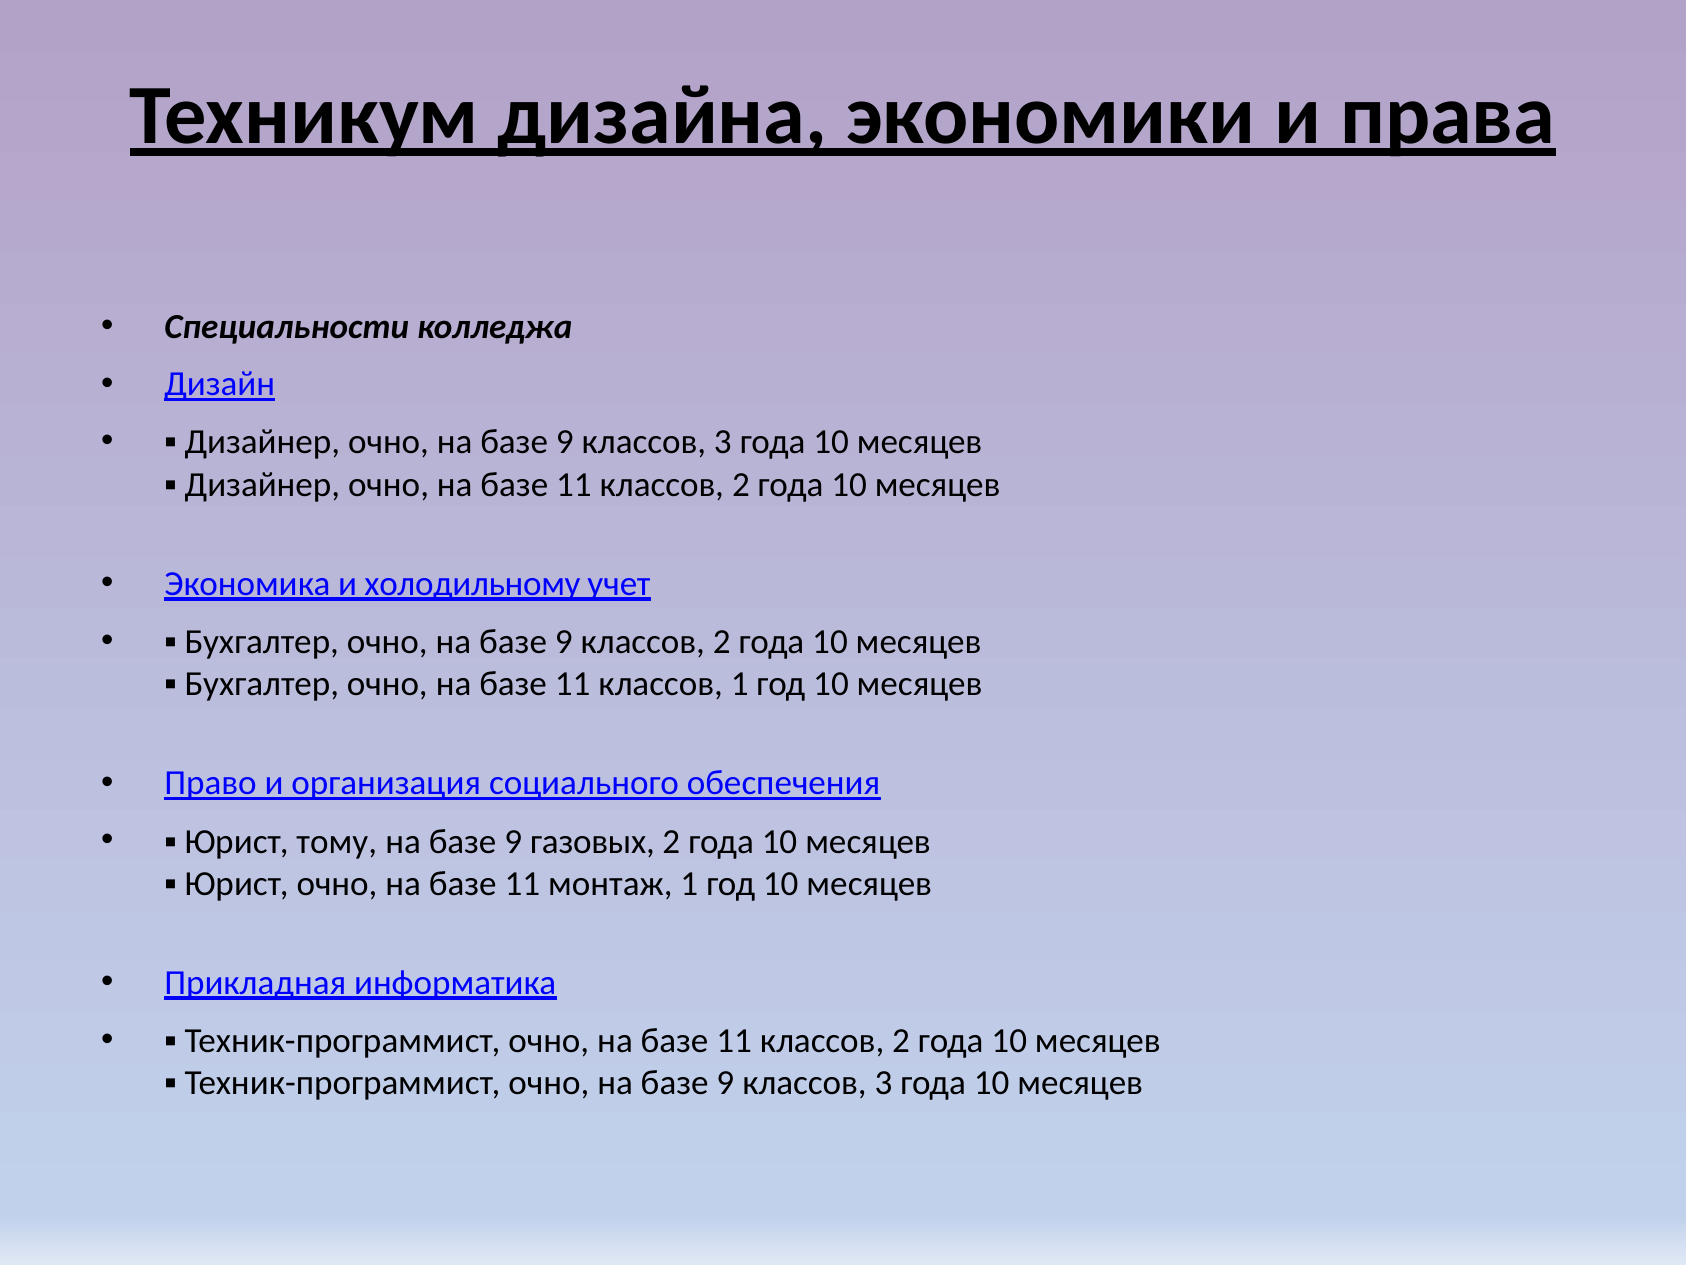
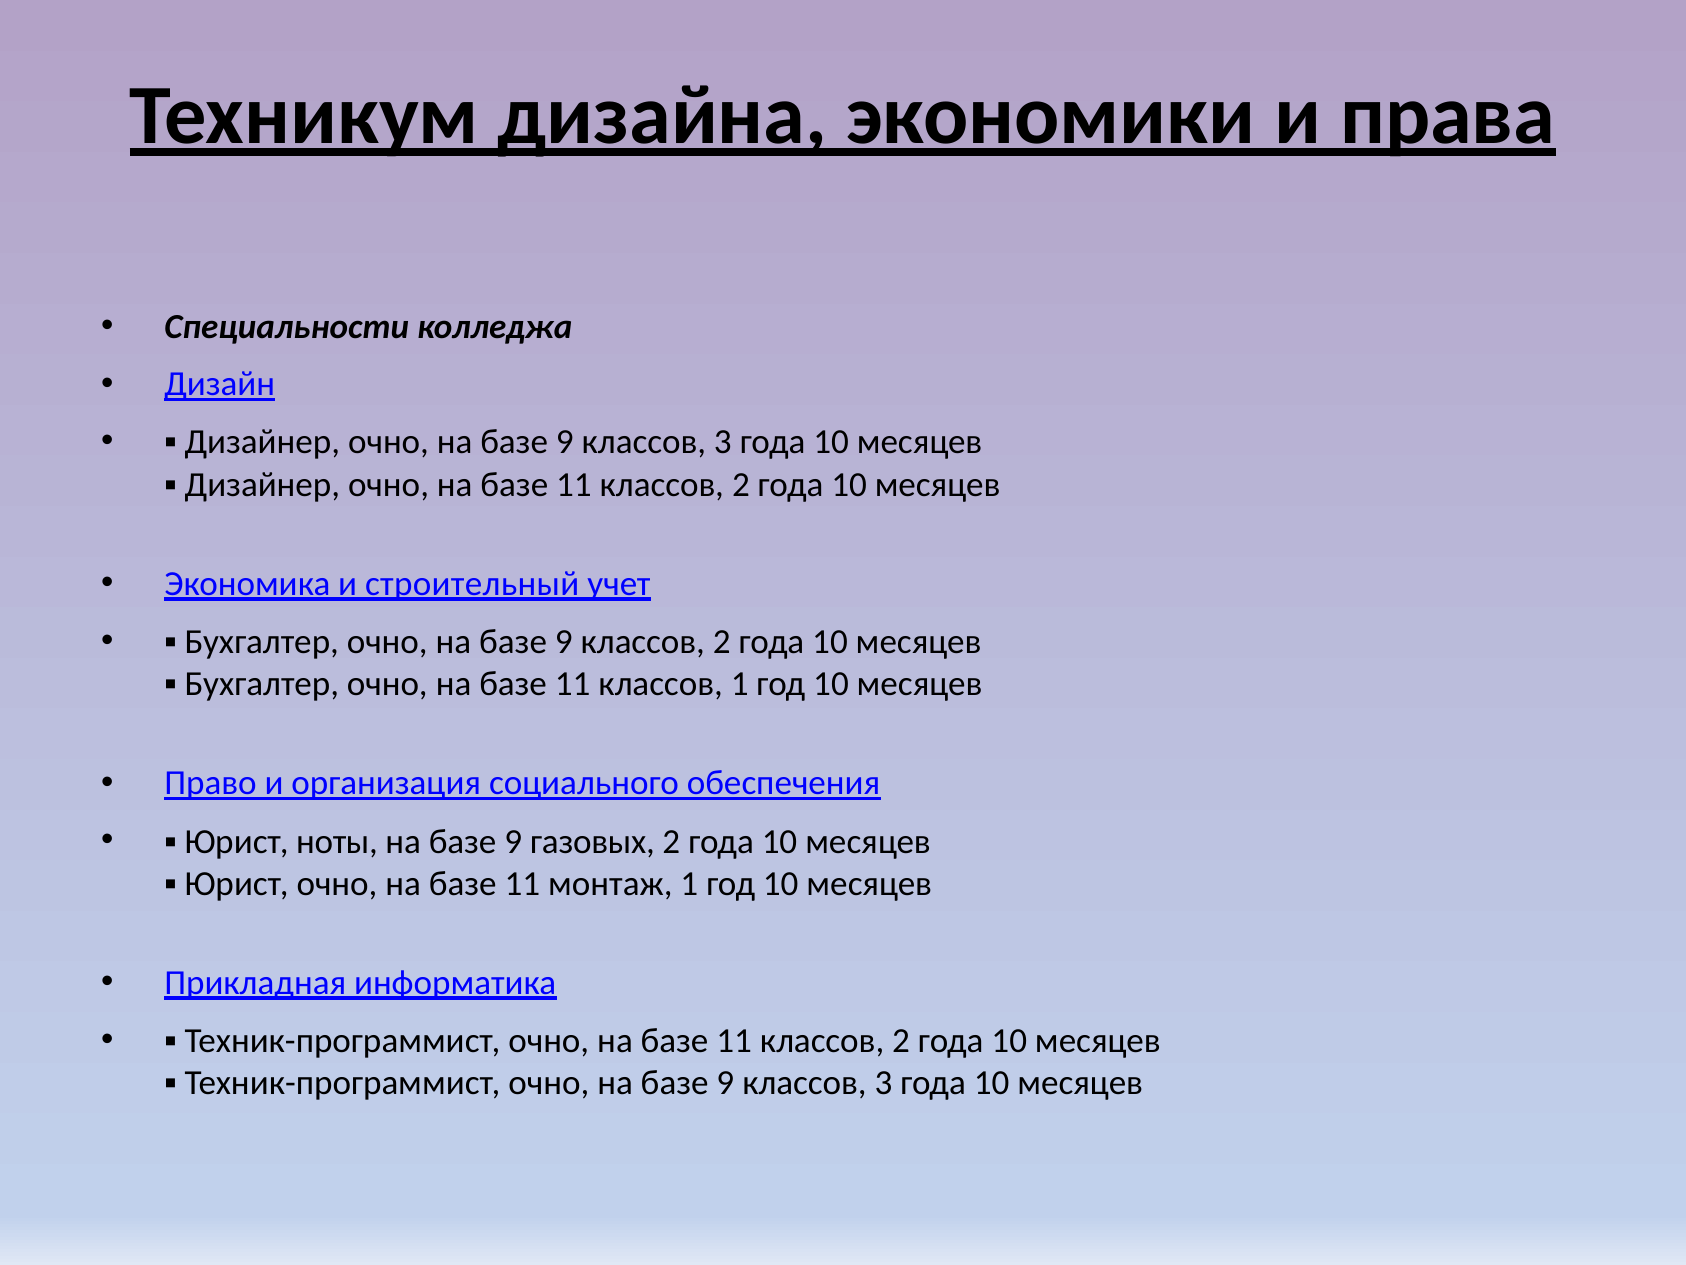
холодильному: холодильному -> строительный (472, 584)
тому: тому -> ноты (337, 841)
